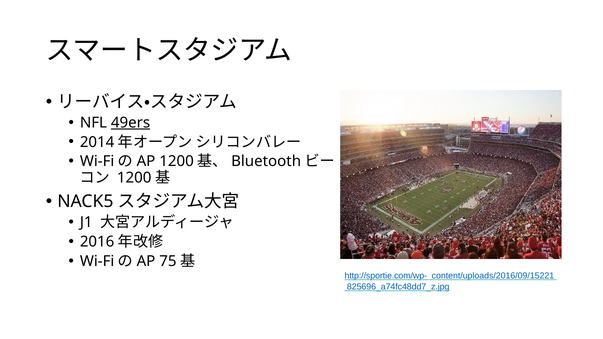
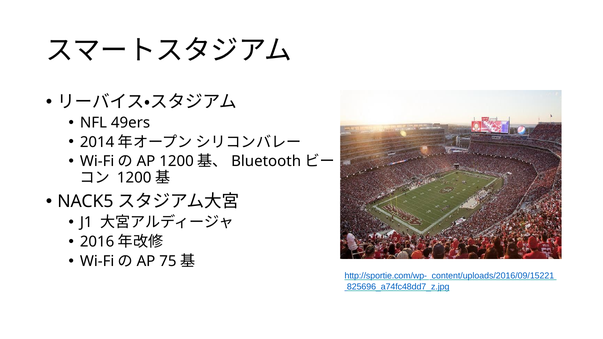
49ers underline: present -> none (131, 123)
